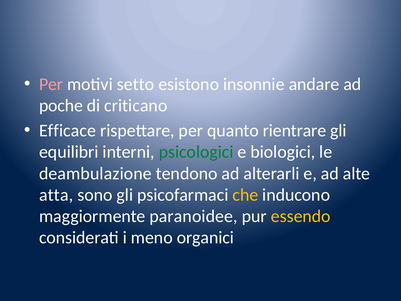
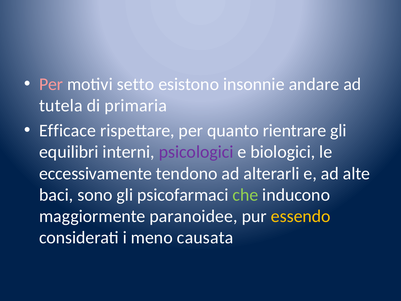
poche: poche -> tutela (61, 106)
criticano: criticano -> primaria (136, 106)
psicologici colour: green -> purple (196, 152)
deambulazione: deambulazione -> eccessivamente (96, 173)
atta: atta -> baci (56, 195)
che colour: yellow -> light green (245, 195)
organici: organici -> causata (205, 238)
